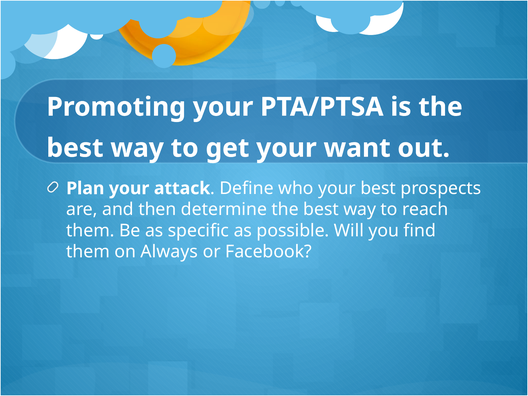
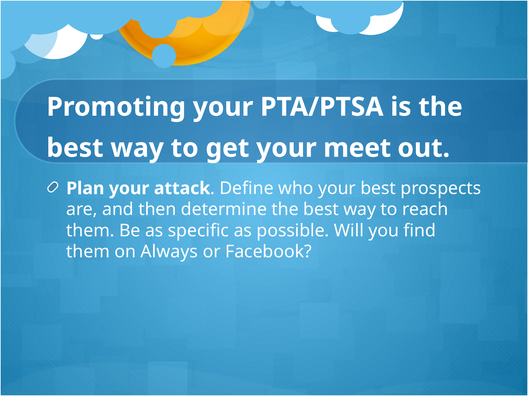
want: want -> meet (357, 148)
